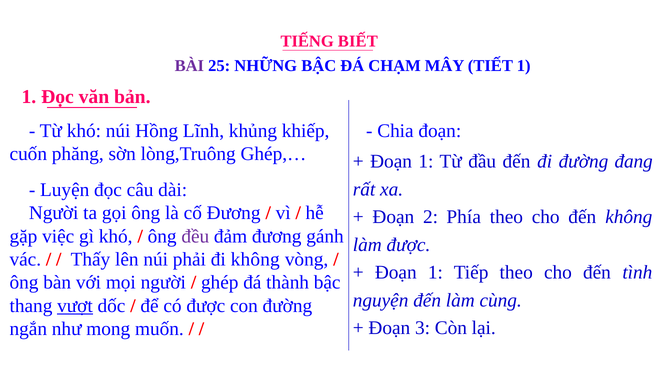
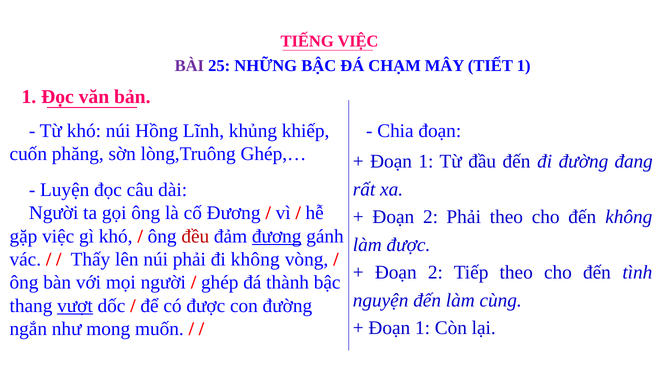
TIẾNG BIẾT: BIẾT -> VIỆC (358, 41)
2 Phía: Phía -> Phải (464, 217)
đều colour: purple -> red (195, 236)
đương underline: none -> present (277, 236)
1: 1 -> 2 (435, 273)
3: 3 -> 1 (423, 328)
